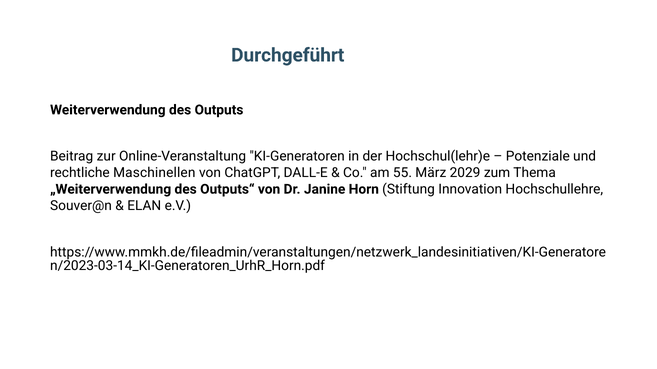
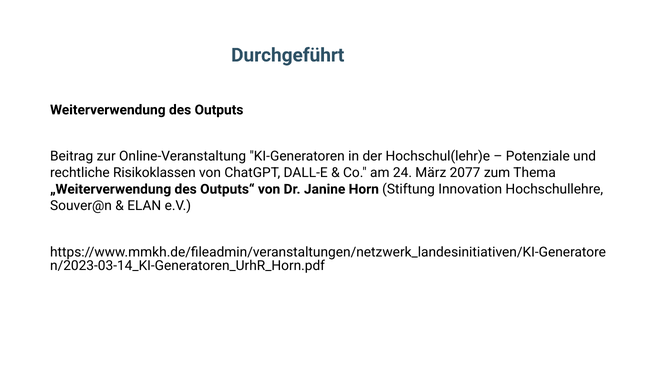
Maschinellen: Maschinellen -> Risikoklassen (154, 173)
55: 55 -> 24 (402, 173)
2029: 2029 -> 2077 (465, 173)
